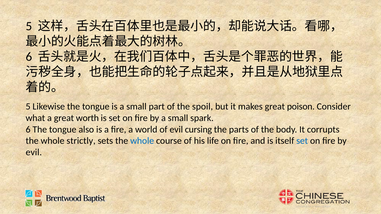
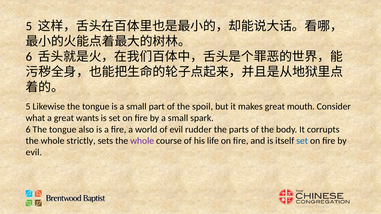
poison: poison -> mouth (301, 107)
worth: worth -> wants (87, 118)
cursing: cursing -> rudder (198, 130)
whole colour: blue -> purple (142, 141)
